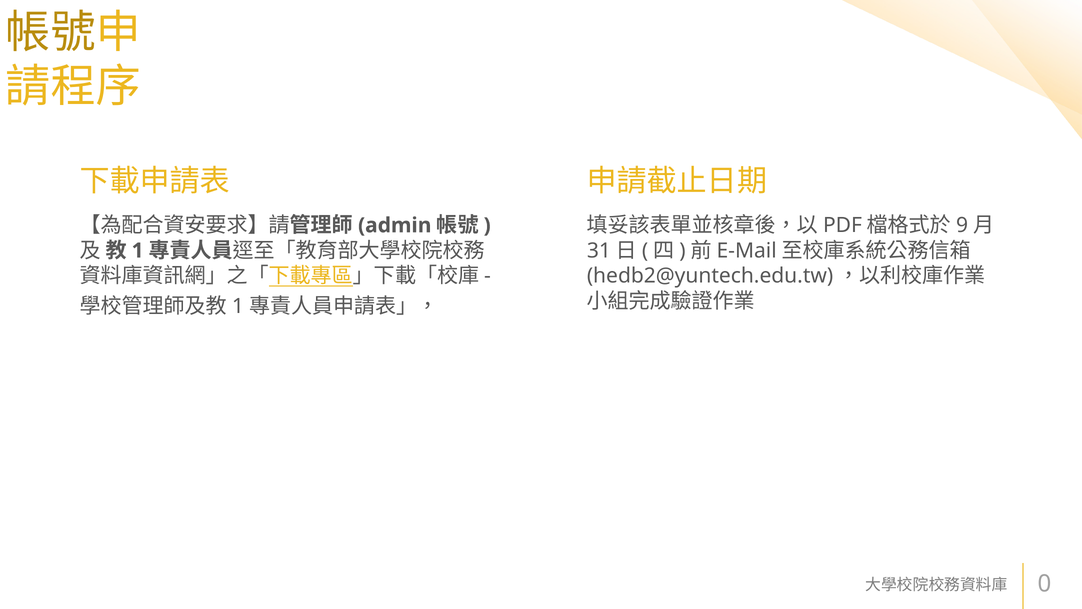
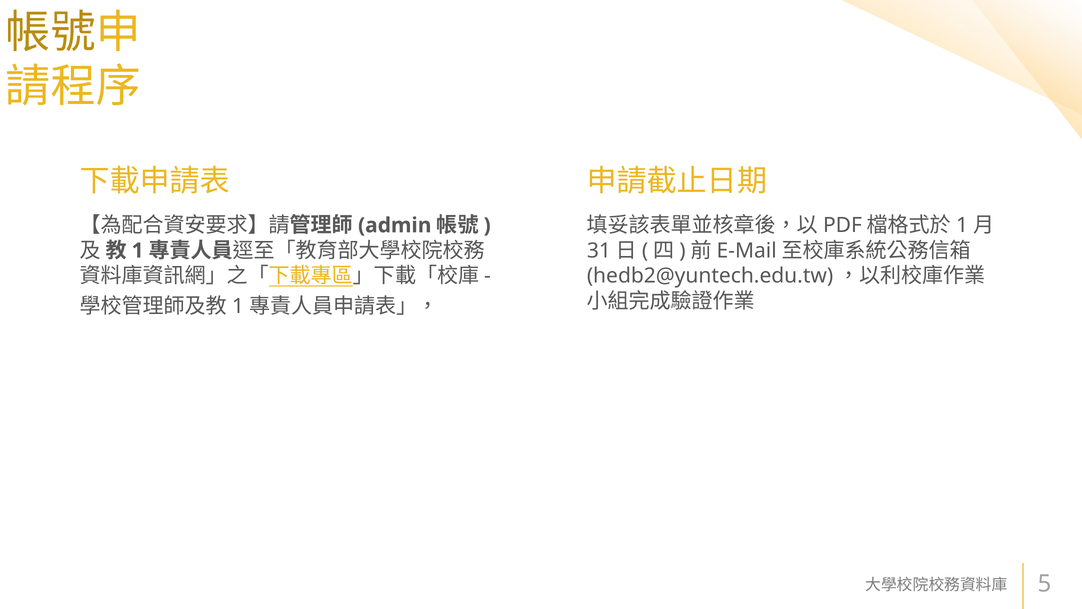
9: 9 -> 1 (962, 225)
0: 0 -> 5 (1044, 583)
